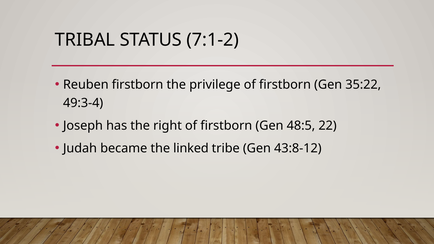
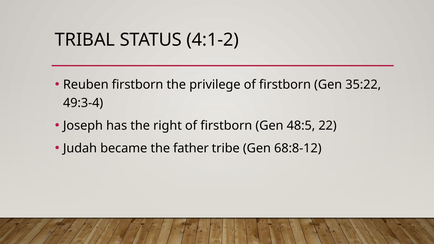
7:1-2: 7:1-2 -> 4:1-2 (213, 40)
linked: linked -> father (191, 148)
43:8-12: 43:8-12 -> 68:8-12 (298, 148)
